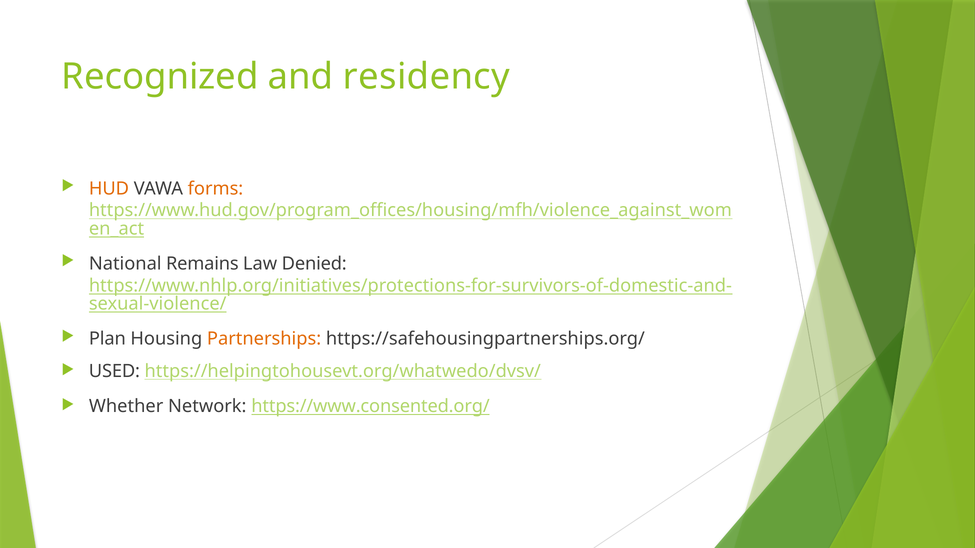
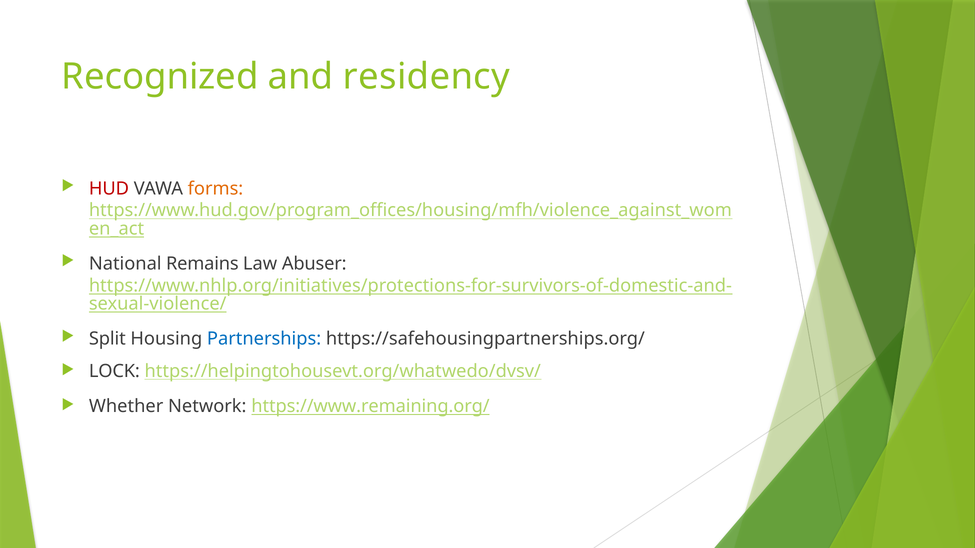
HUD colour: orange -> red (109, 189)
Denied: Denied -> Abuser (314, 264)
Plan: Plan -> Split (107, 339)
Partnerships colour: orange -> blue (264, 339)
USED: USED -> LOCK (114, 371)
https://www.consented.org/: https://www.consented.org/ -> https://www.remaining.org/ (370, 406)
